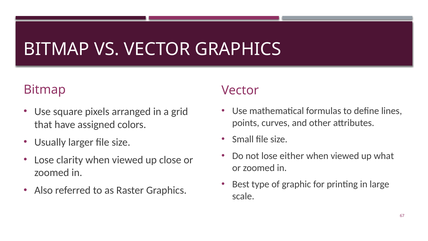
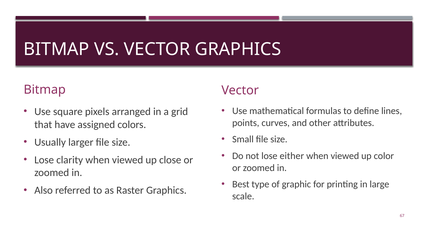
what: what -> color (384, 156)
